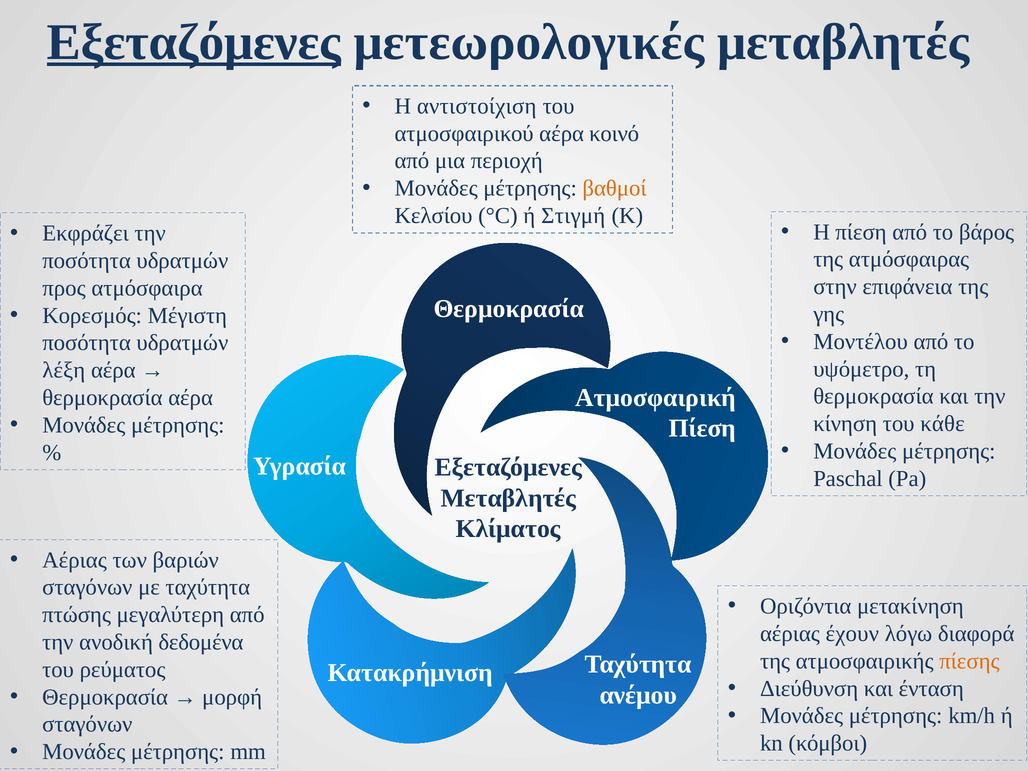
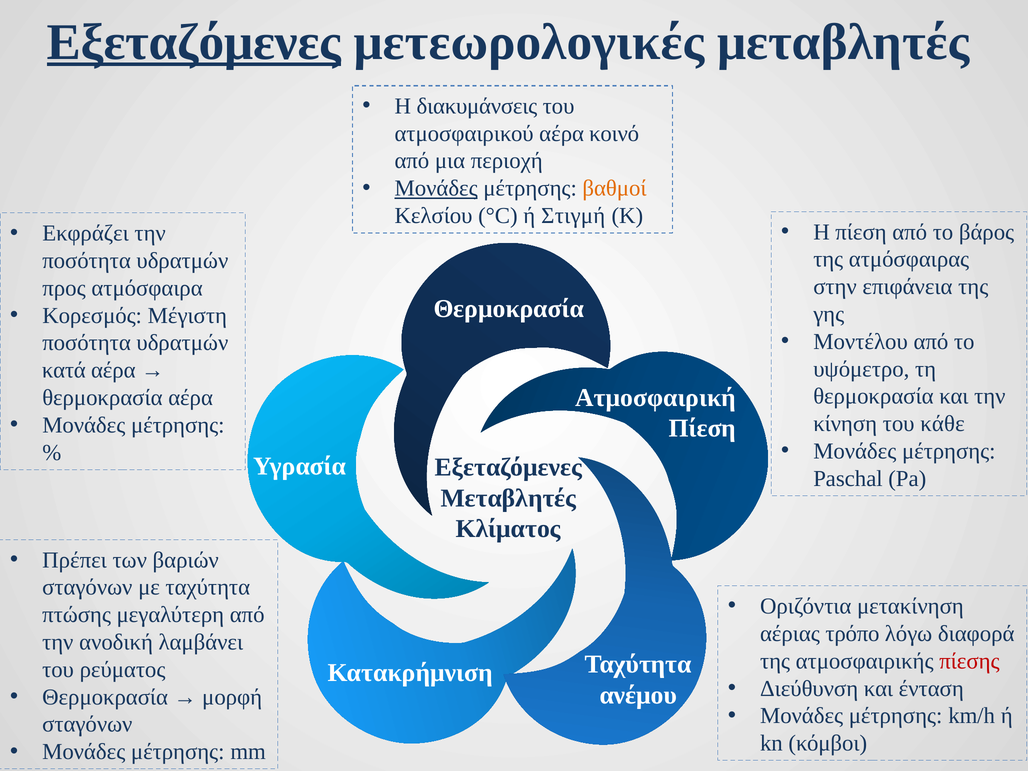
αντιστοίχιση: αντιστοίχιση -> διακυμάνσεις (477, 106)
Μονάδες underline: none -> present (436, 188)
λέξη: λέξη -> κατά (64, 370)
Αέριας: Αέριας -> Πρέπει (75, 560)
έχουν: έχουν -> τρόπο (852, 634)
δεδομένα: δεδομένα -> λαμβάνει (201, 642)
πίεσης colour: orange -> red (969, 661)
